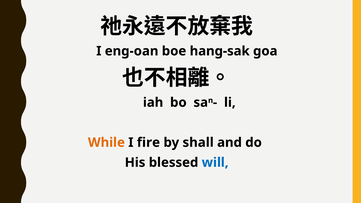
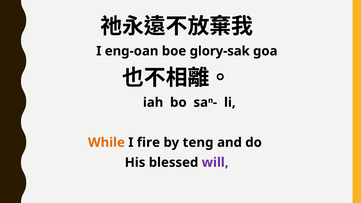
hang-sak: hang-sak -> glory-sak (220, 51)
shall: shall -> teng (198, 143)
will colour: blue -> purple (215, 163)
